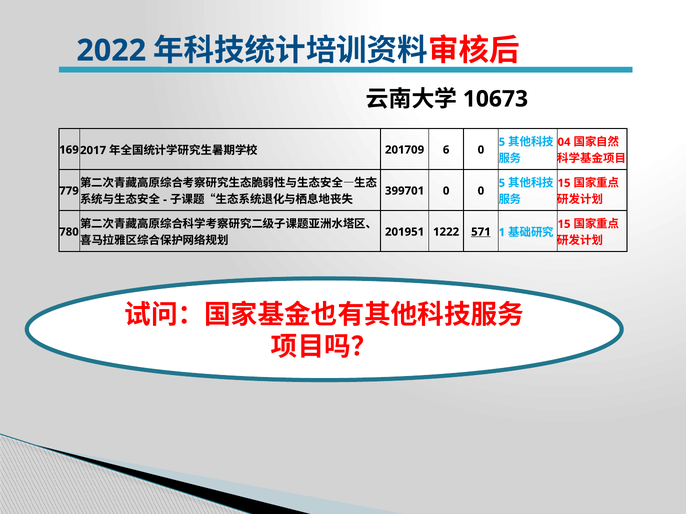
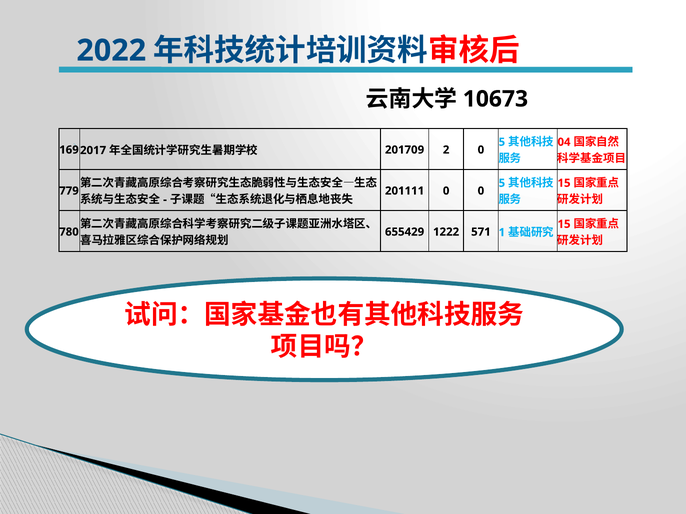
6: 6 -> 2 (446, 150)
399701: 399701 -> 201111 (405, 191)
201951: 201951 -> 655429 (405, 232)
571 underline: present -> none (481, 232)
